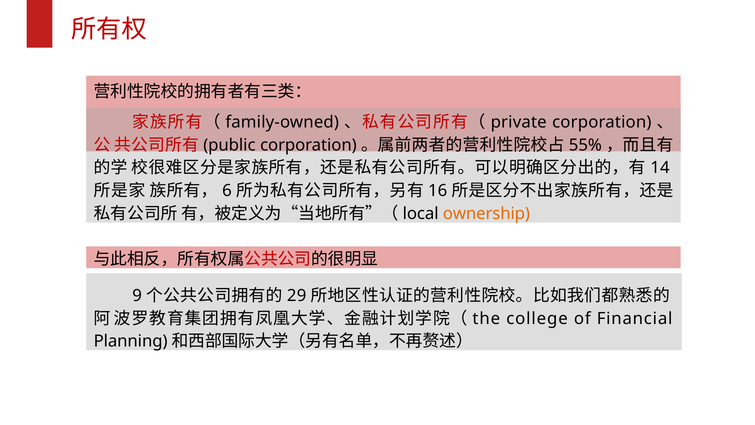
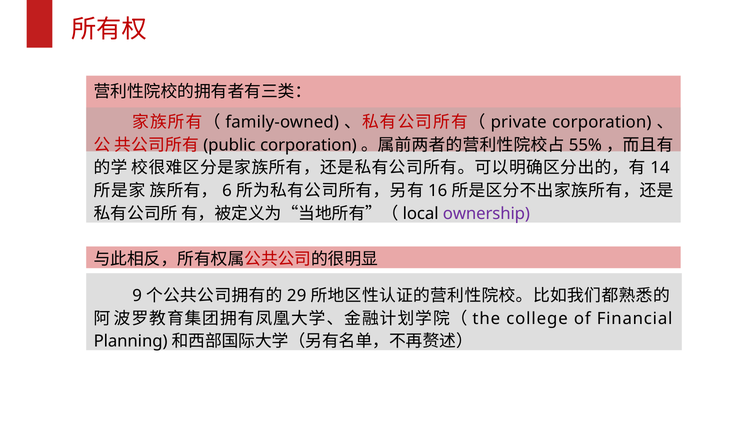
ownership colour: orange -> purple (486, 214)
